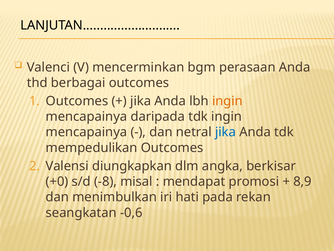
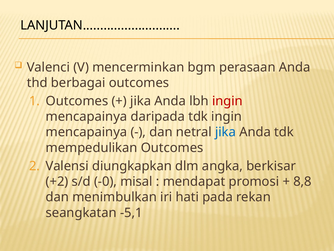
ingin colour: orange -> red (227, 101)
+0: +0 -> +2 (57, 181)
-8: -8 -> -0 (105, 181)
8,9: 8,9 -> 8,8 (302, 181)
-0,6: -0,6 -> -5,1 (131, 212)
